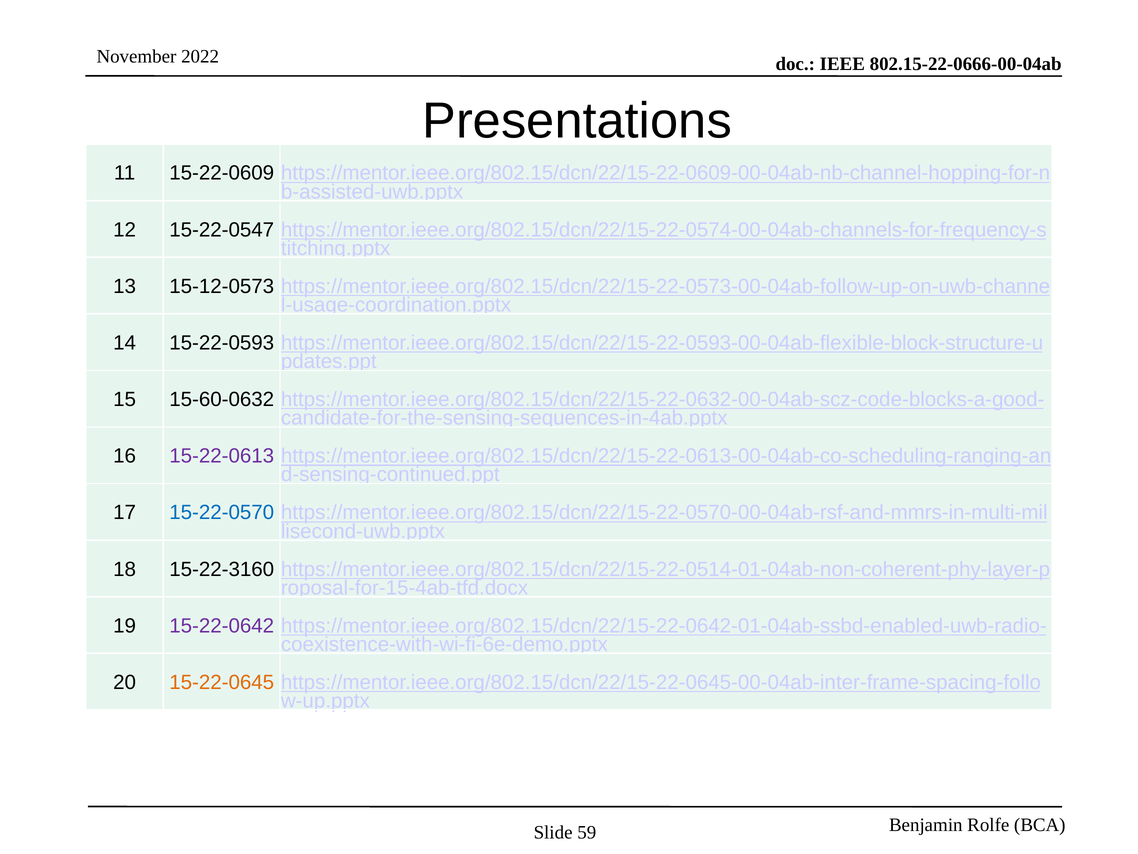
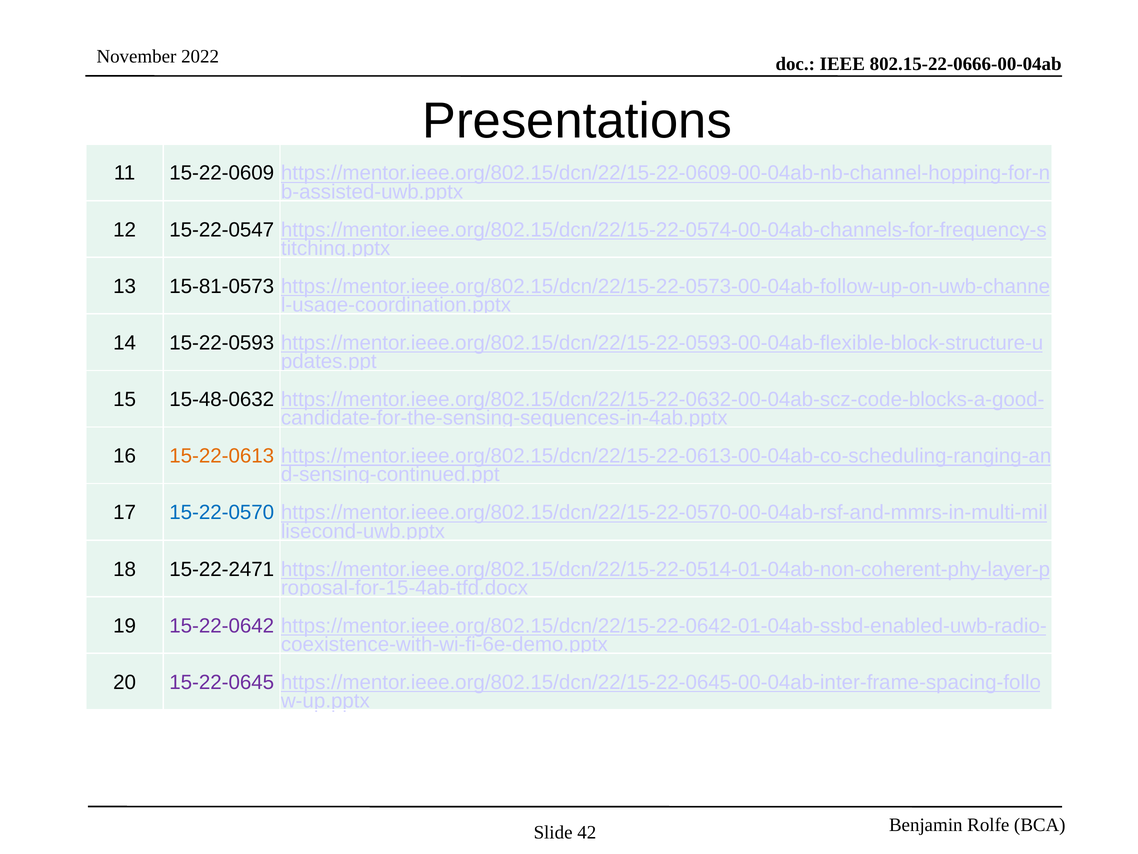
15-12-0573: 15-12-0573 -> 15-81-0573 (222, 286)
15-60-0632: 15-60-0632 -> 15-48-0632 (222, 399)
15-22-0613 colour: purple -> orange (222, 456)
15-22-3160: 15-22-3160 -> 15-22-2471 (222, 569)
15-22-0645 colour: orange -> purple (222, 682)
59: 59 -> 42 (587, 832)
